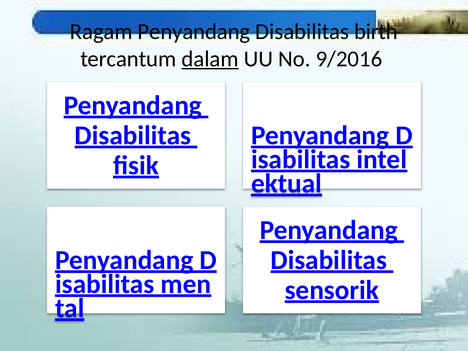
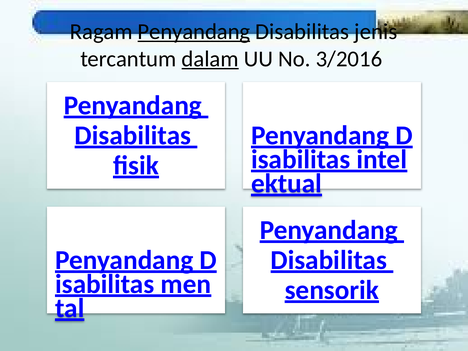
Penyandang underline: none -> present (194, 32)
birth: birth -> jenis (376, 32)
9/2016: 9/2016 -> 3/2016 (349, 59)
